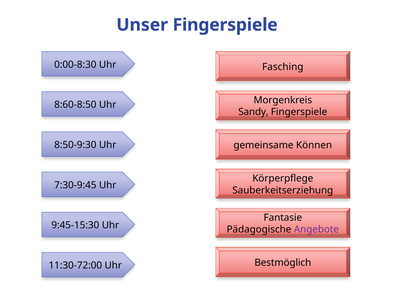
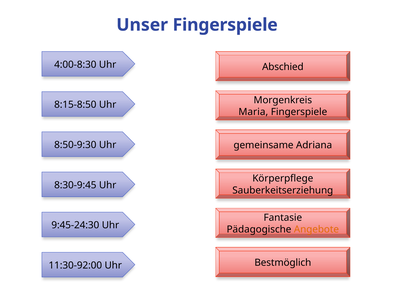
0:00-8:30: 0:00-8:30 -> 4:00-8:30 (75, 65)
Fasching: Fasching -> Abschied (283, 67)
8:60-8:50: 8:60-8:50 -> 8:15-8:50 (75, 105)
Sandy: Sandy -> Maria (253, 112)
Können: Können -> Adriana (314, 145)
7:30-9:45: 7:30-9:45 -> 8:30-9:45 (75, 185)
9:45-15:30: 9:45-15:30 -> 9:45-24:30 (75, 226)
Angebote colour: purple -> orange (316, 230)
11:30-72:00: 11:30-72:00 -> 11:30-92:00 (75, 266)
